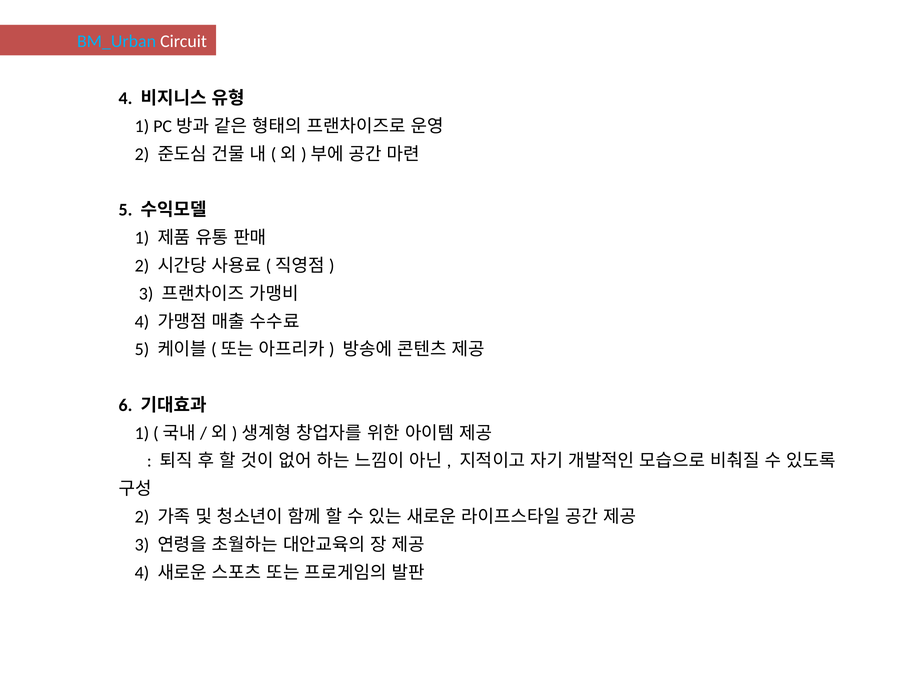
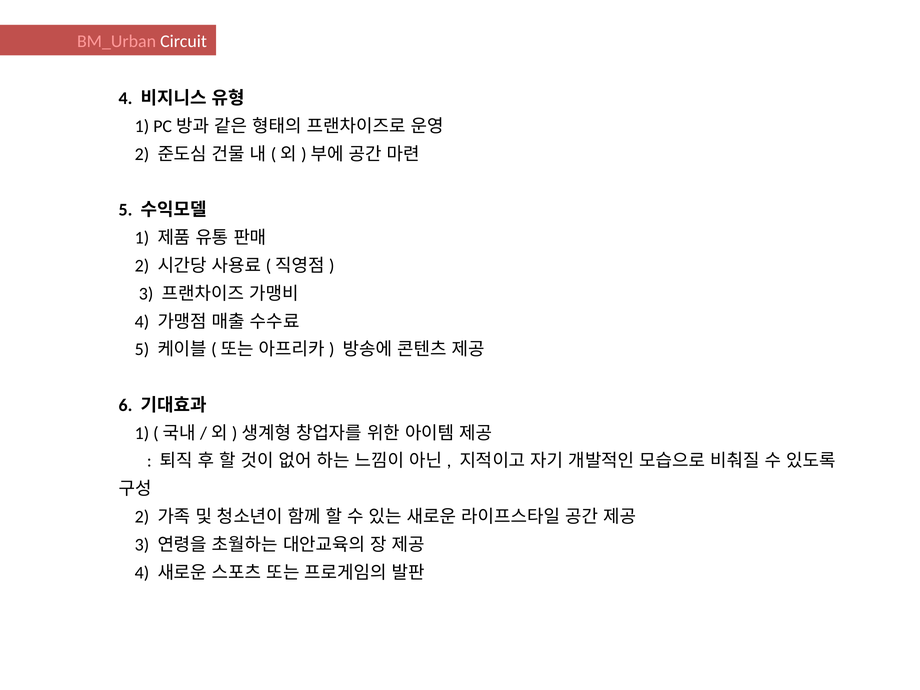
BM_Urban colour: light blue -> pink (117, 41)
